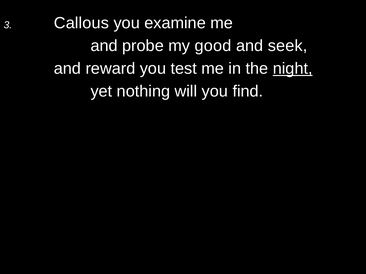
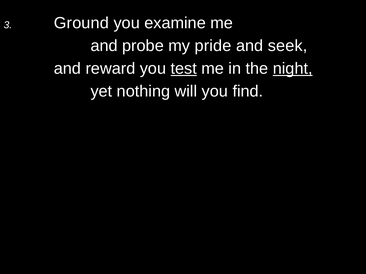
Callous: Callous -> Ground (81, 23)
good: good -> pride (213, 46)
test underline: none -> present (184, 69)
